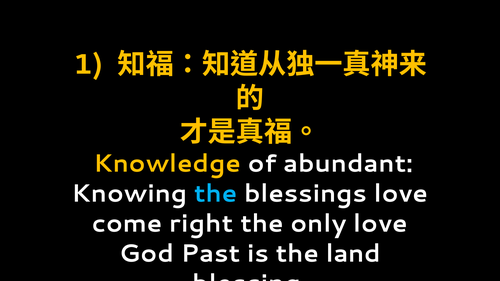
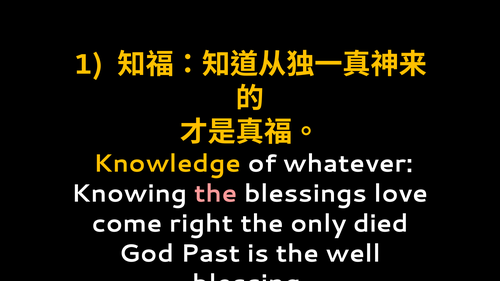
abundant: abundant -> whatever (348, 164)
the colour: light blue -> pink (216, 194)
only love: love -> died (381, 224)
land: land -> well (353, 254)
